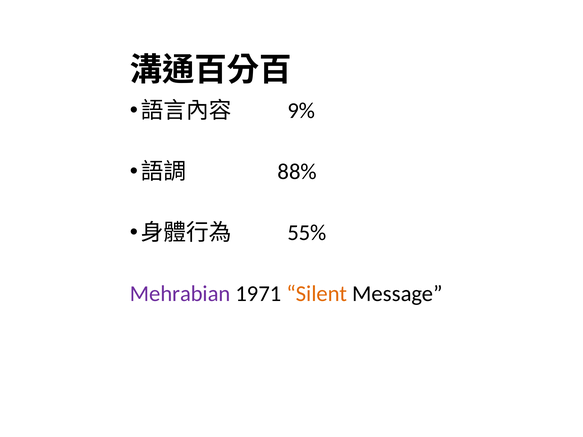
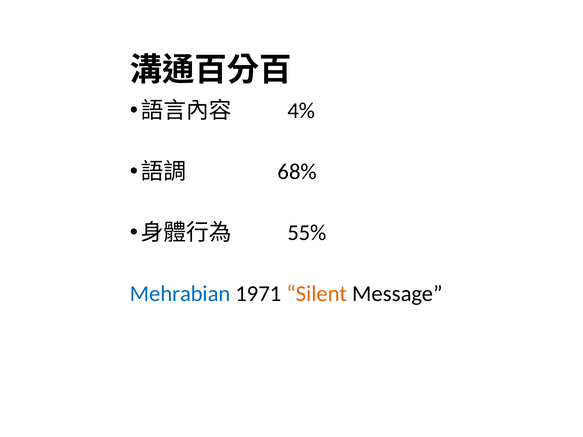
9%: 9% -> 4% (301, 111)
88%: 88% -> 68% (297, 172)
Mehrabian colour: purple -> blue (180, 294)
